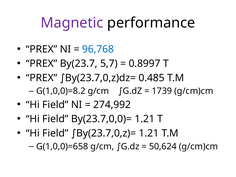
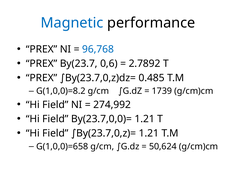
Magnetic colour: purple -> blue (72, 23)
5,7: 5,7 -> 0,6 (109, 64)
0.8997: 0.8997 -> 2.7892 (145, 64)
